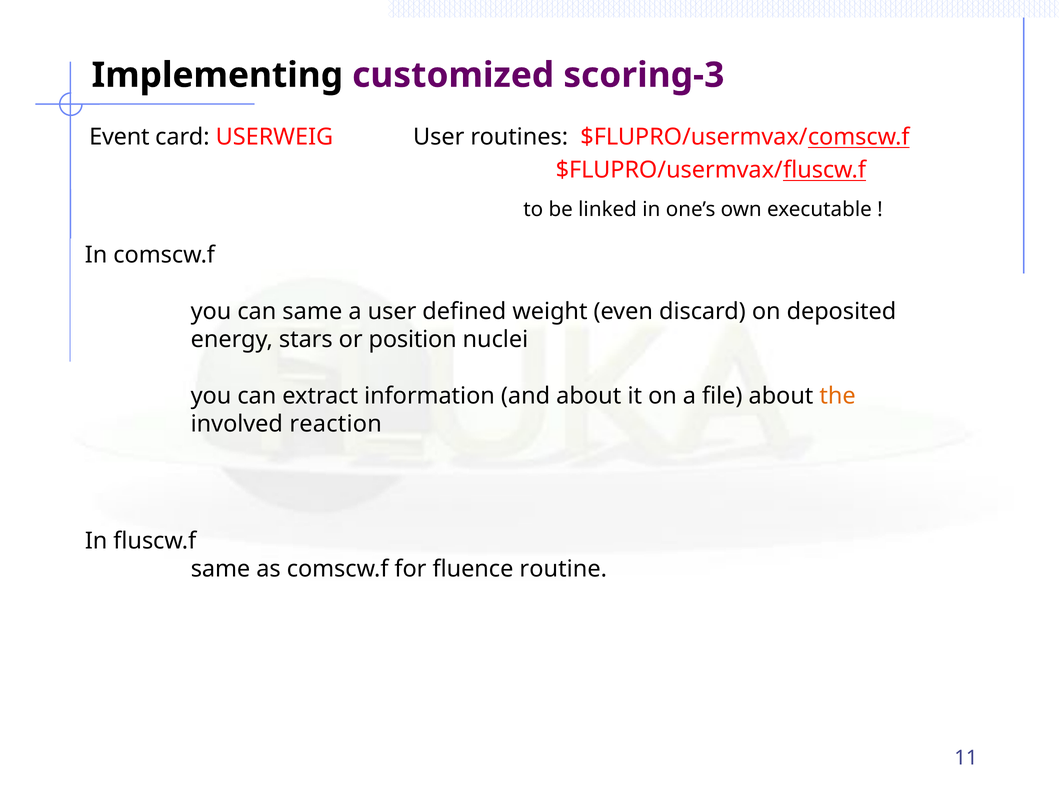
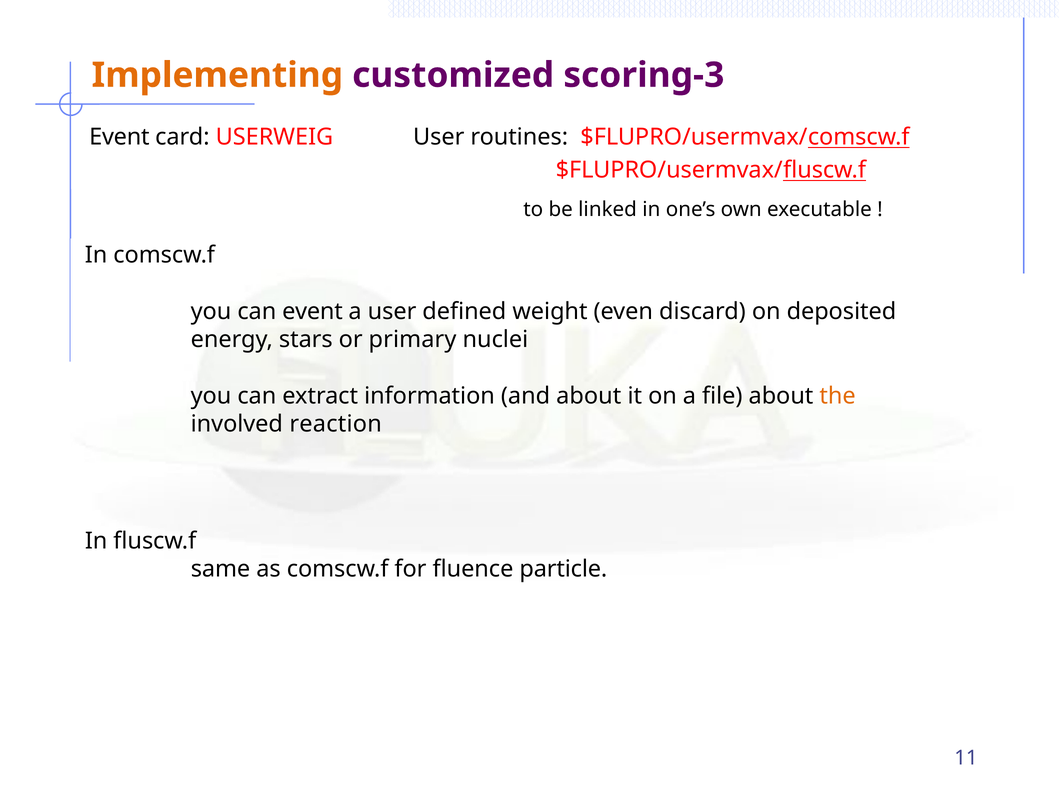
Implementing colour: black -> orange (217, 75)
can same: same -> event (312, 311)
position: position -> primary (412, 340)
routine: routine -> particle (563, 569)
